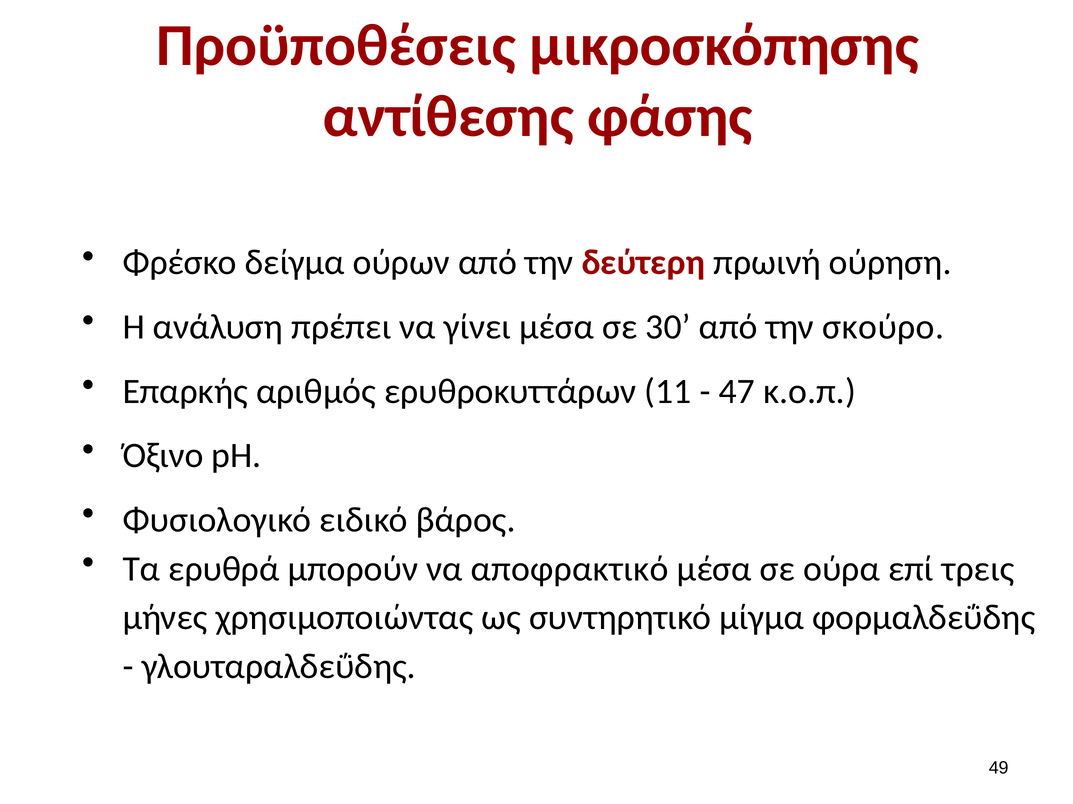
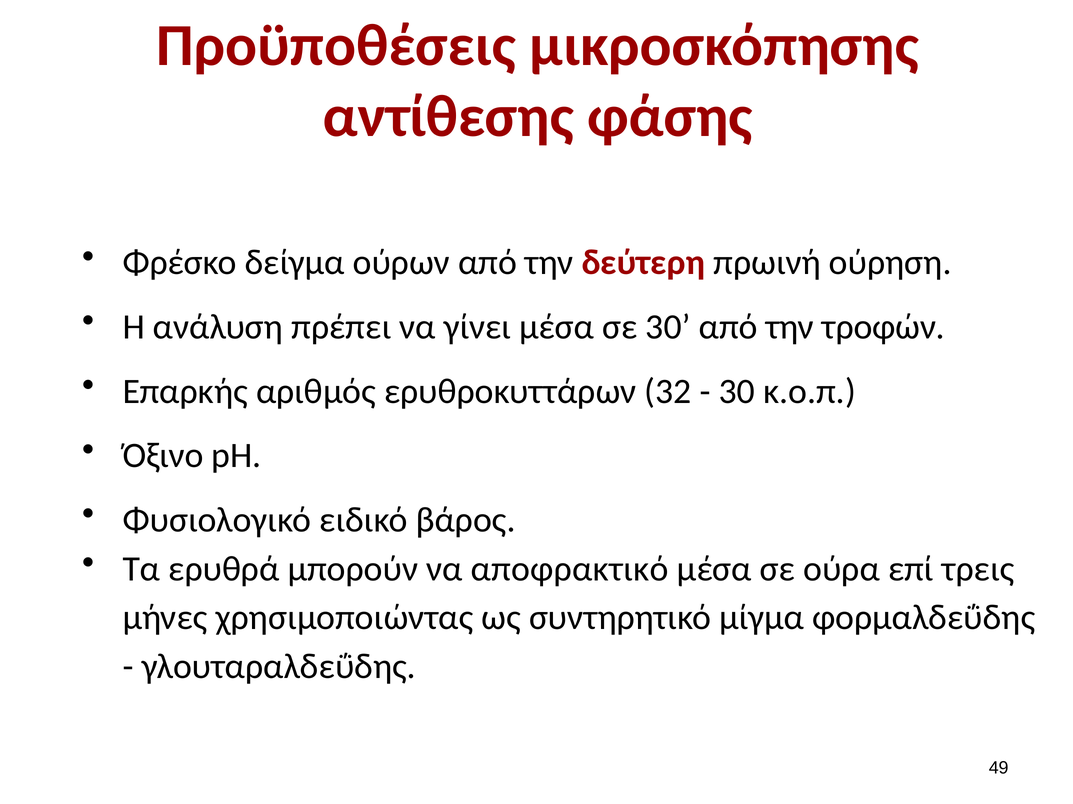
σκούρο: σκούρο -> τροφών (883, 327)
11: 11 -> 32 (668, 392)
47: 47 -> 30 (737, 392)
